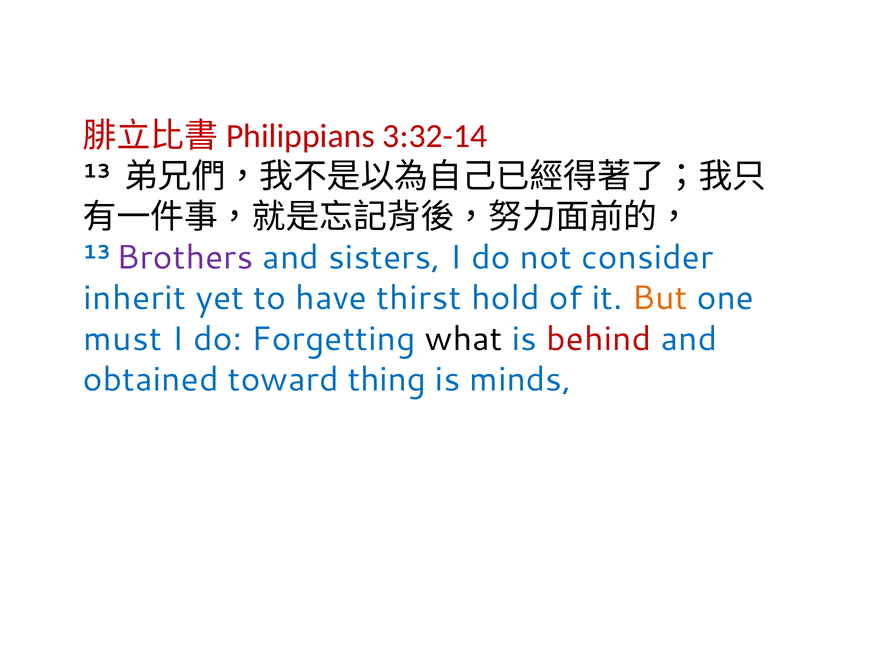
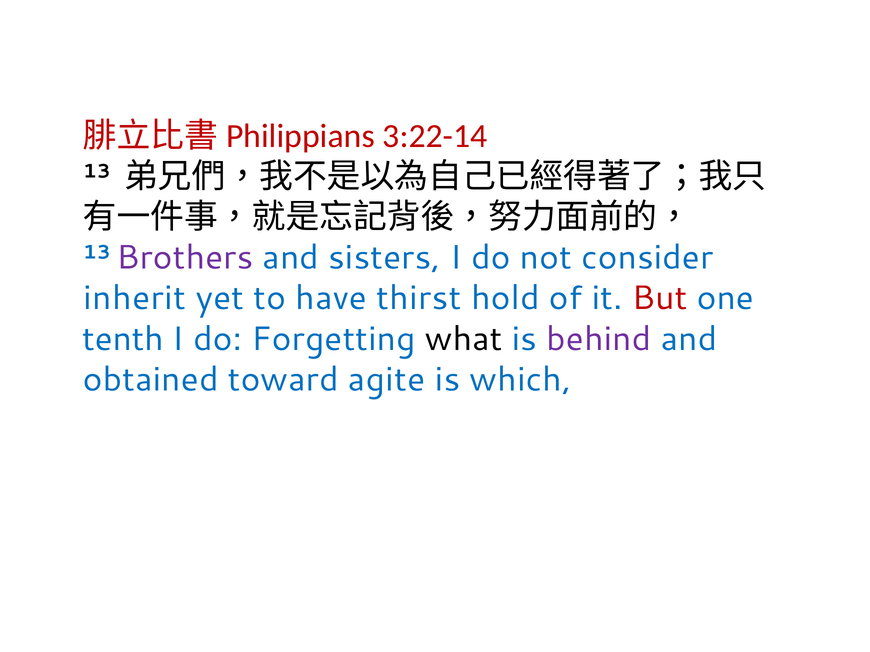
3:32-14: 3:32-14 -> 3:22-14 (435, 136)
But colour: orange -> red (660, 299)
must: must -> tenth (123, 339)
behind colour: red -> purple (599, 339)
thing: thing -> agite (387, 380)
minds: minds -> which (520, 380)
